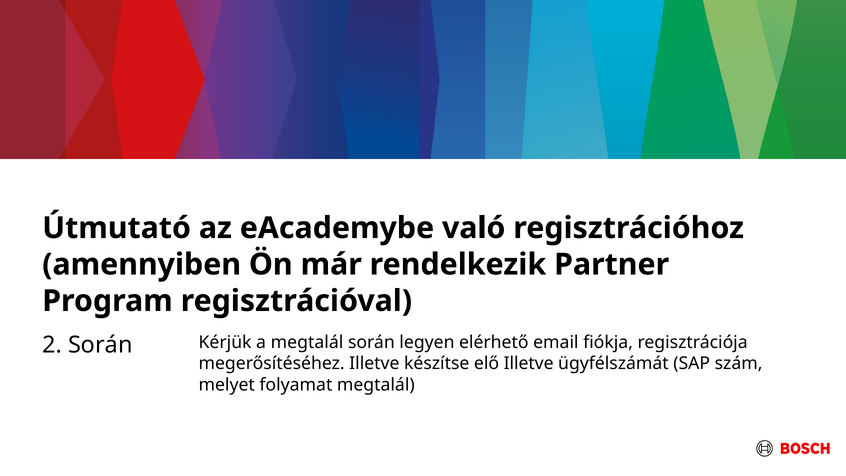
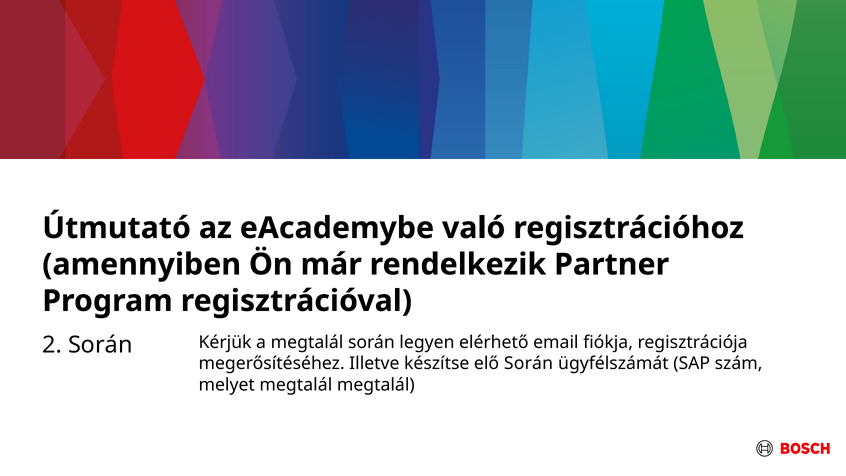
elő Illetve: Illetve -> Során (528, 364)
melyet folyamat: folyamat -> megtalál (296, 385)
